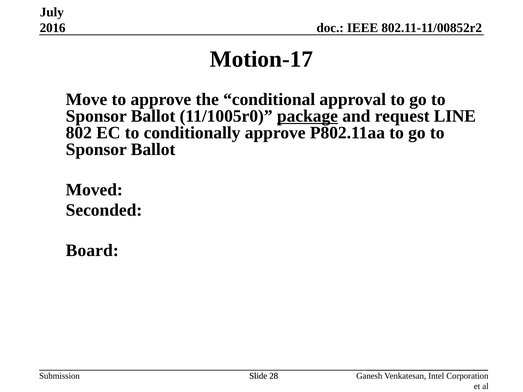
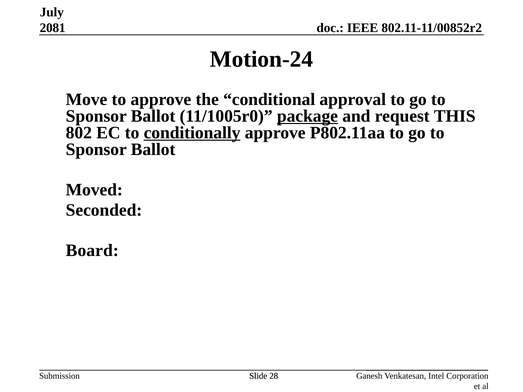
2016: 2016 -> 2081 (53, 28)
Motion-17: Motion-17 -> Motion-24 (261, 59)
LINE: LINE -> THIS (455, 116)
conditionally underline: none -> present (192, 133)
